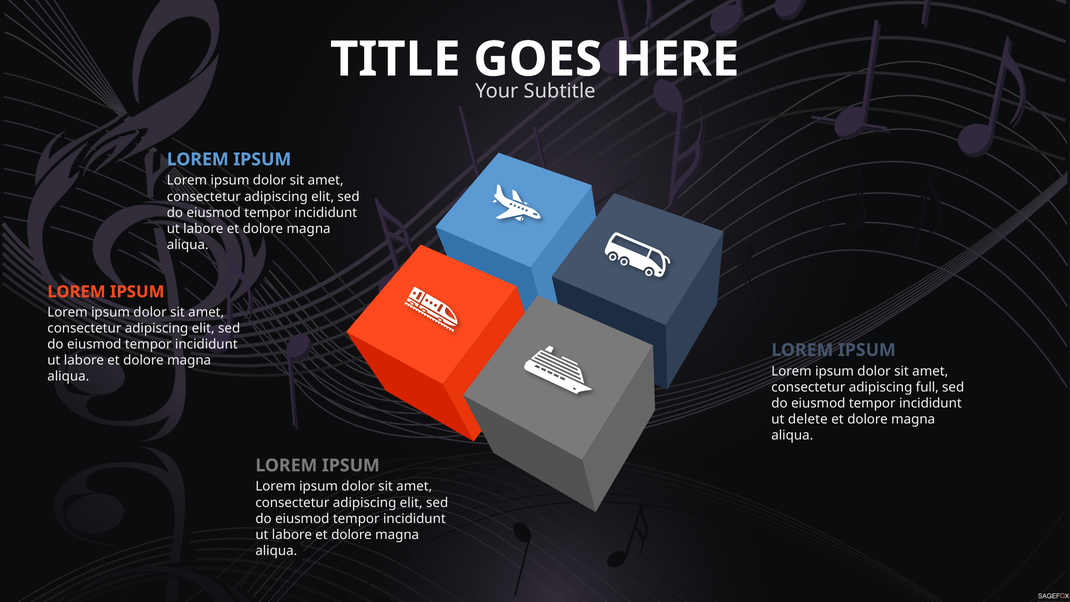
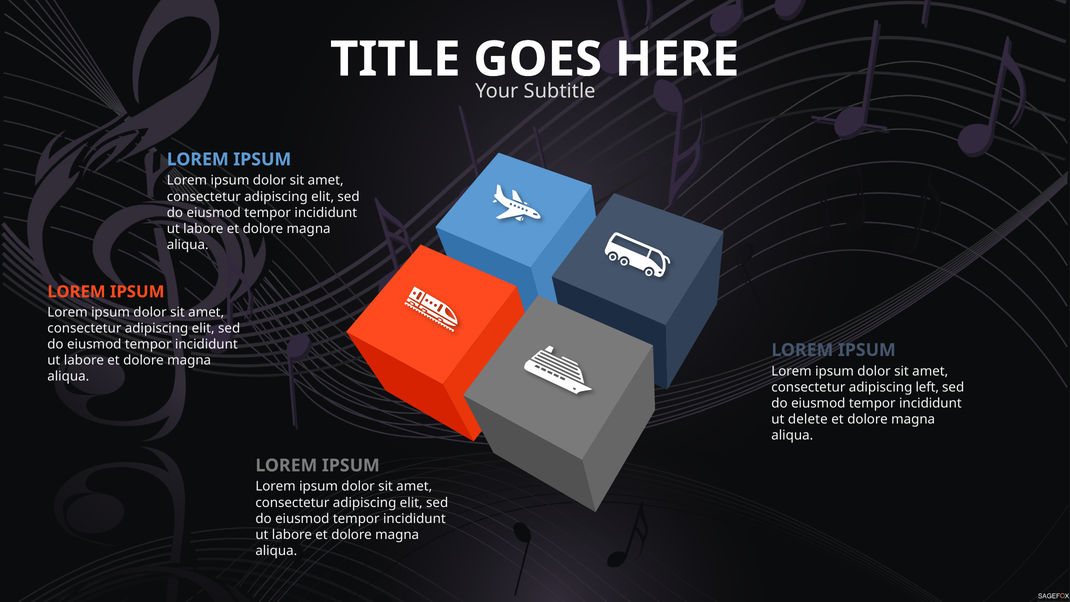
full: full -> left (927, 387)
